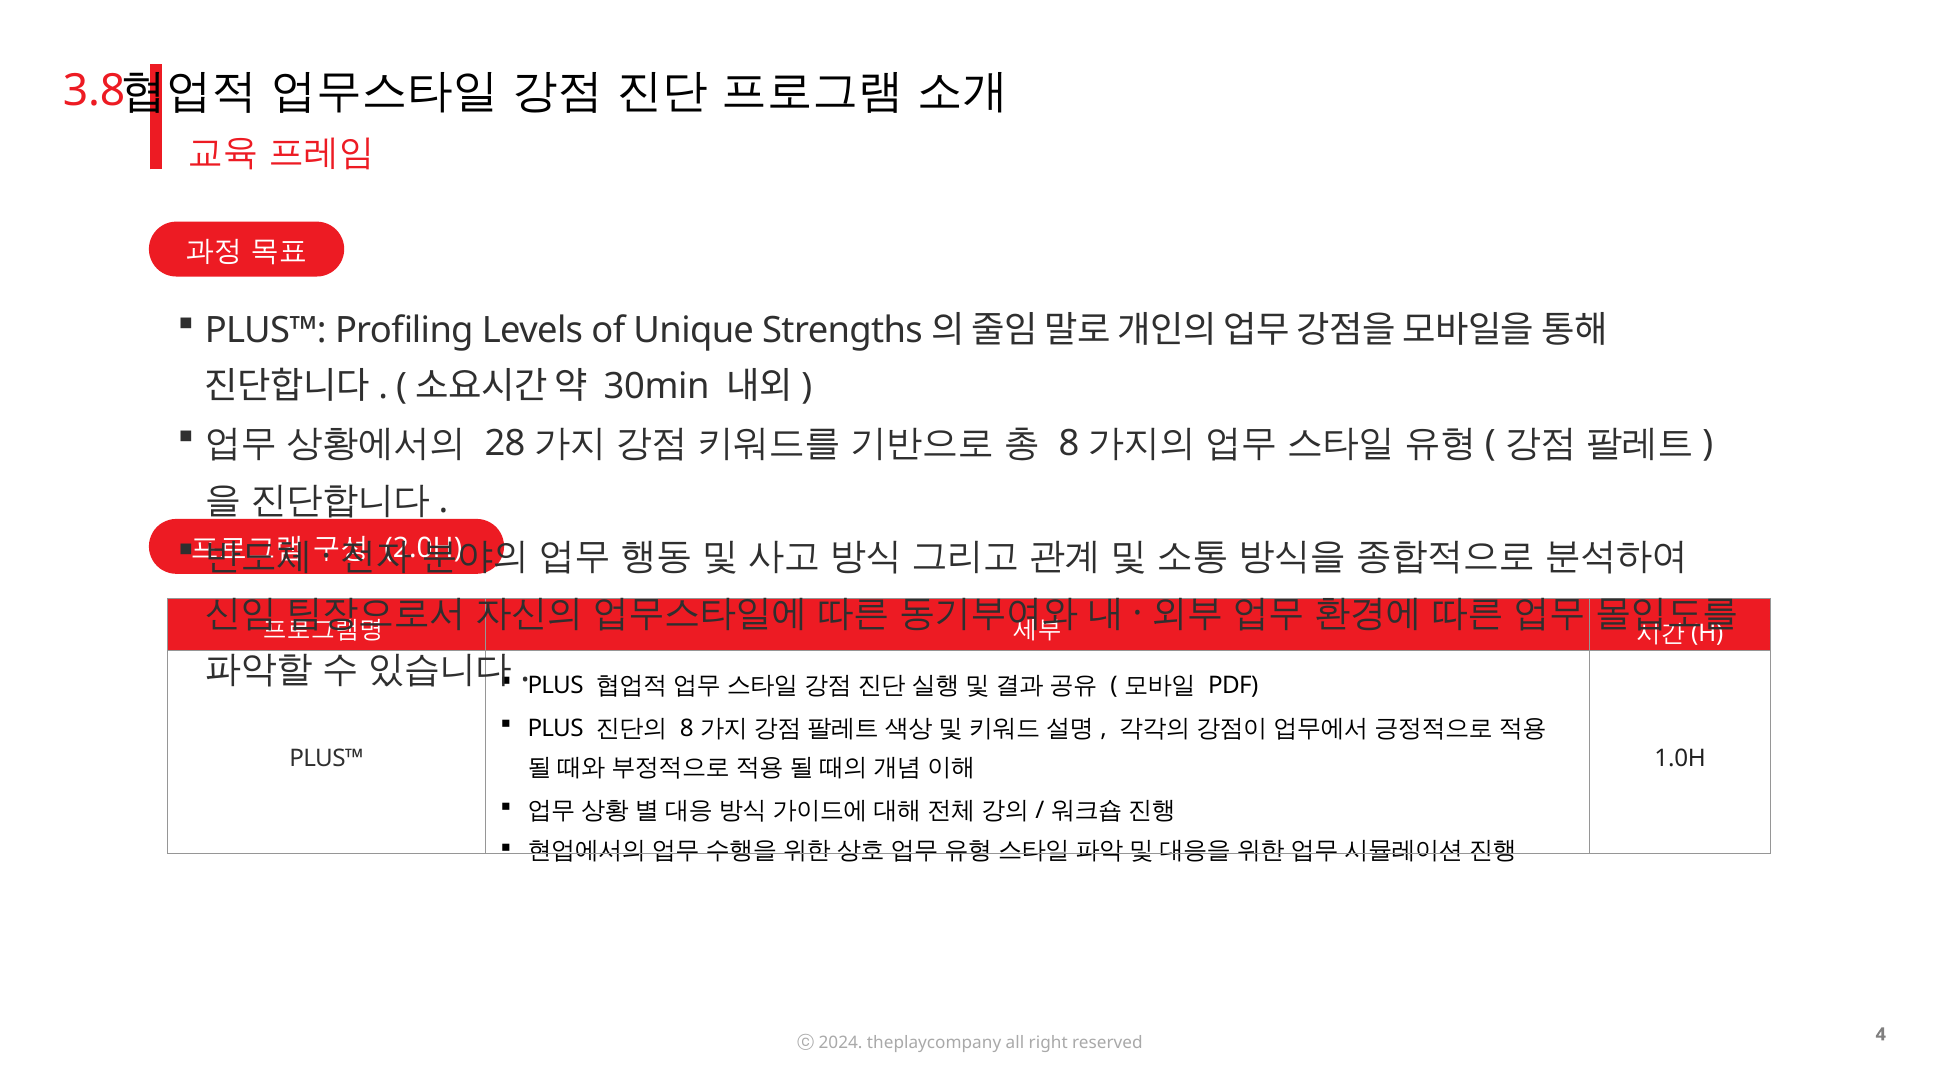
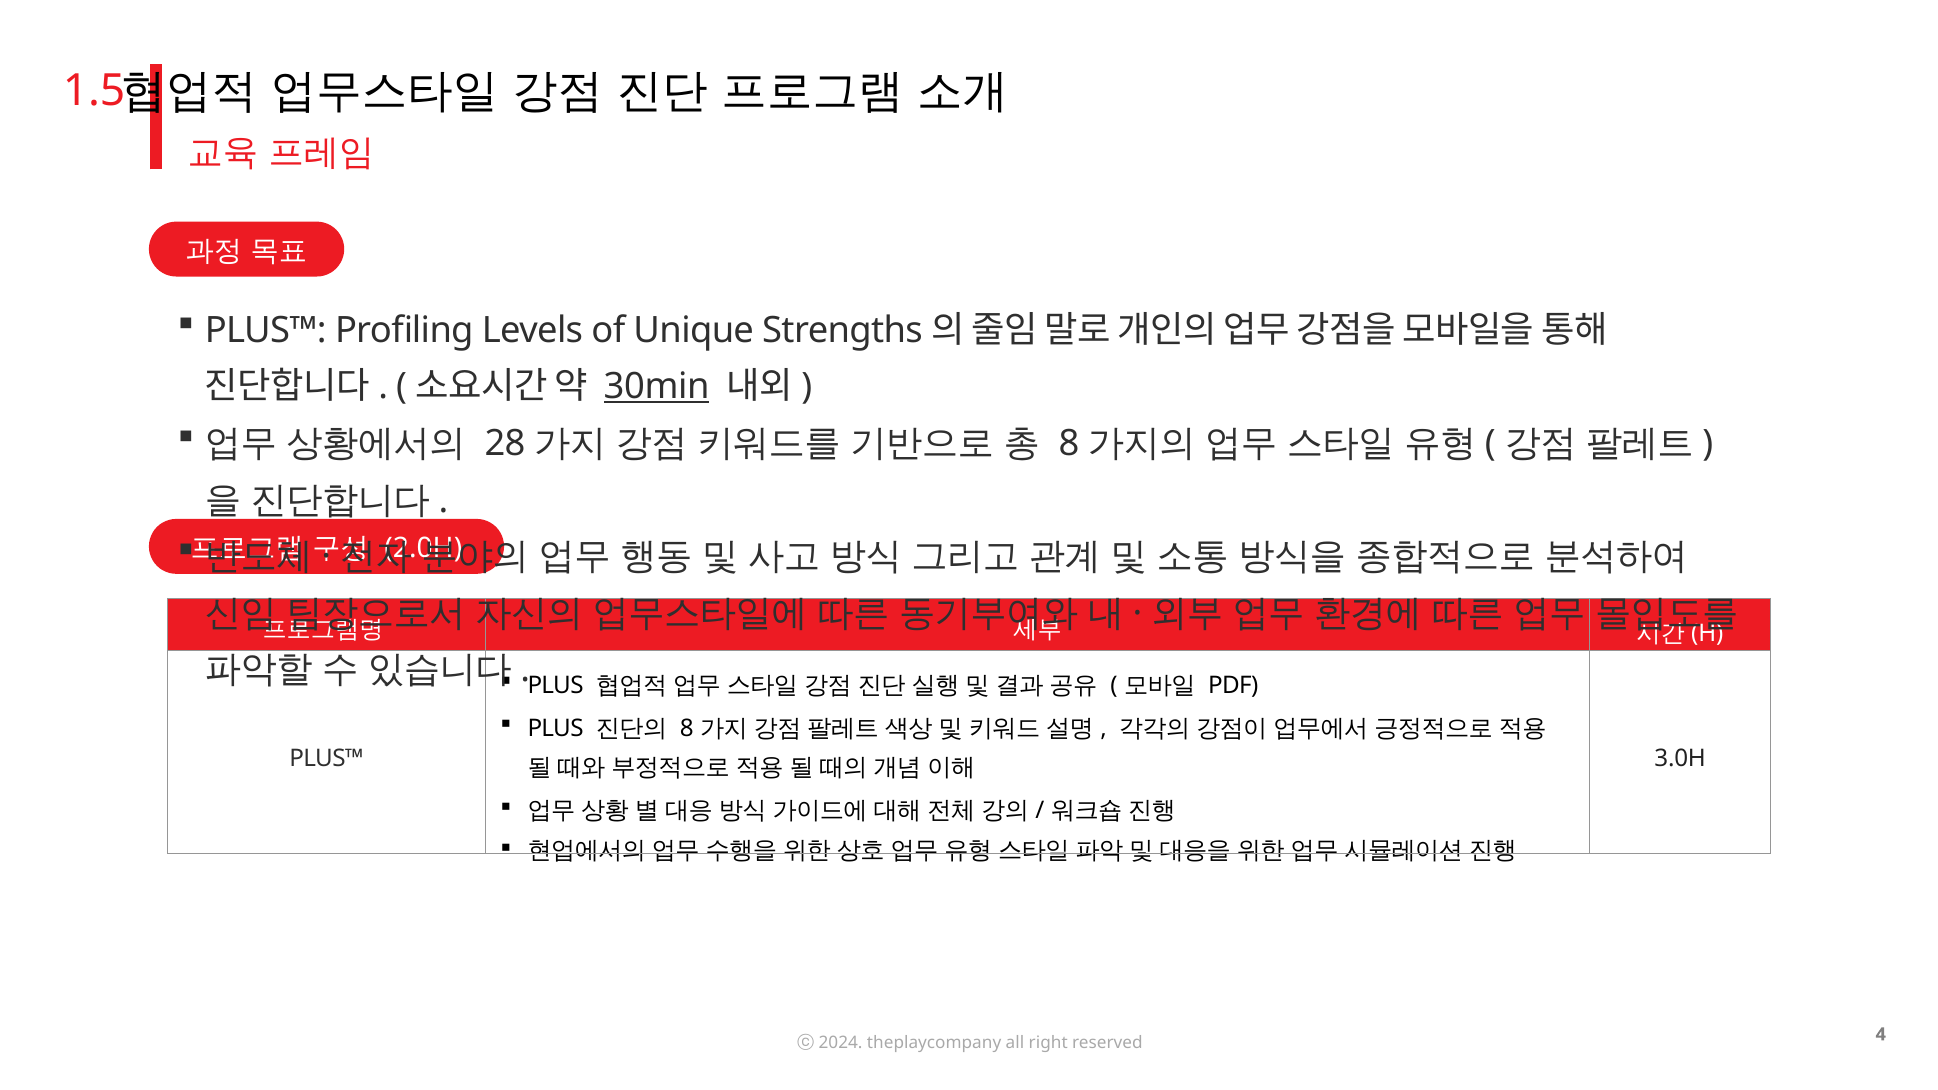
3.8: 3.8 -> 1.5 (94, 91)
30min underline: none -> present (657, 387)
1.0H: 1.0H -> 3.0H (1680, 758)
